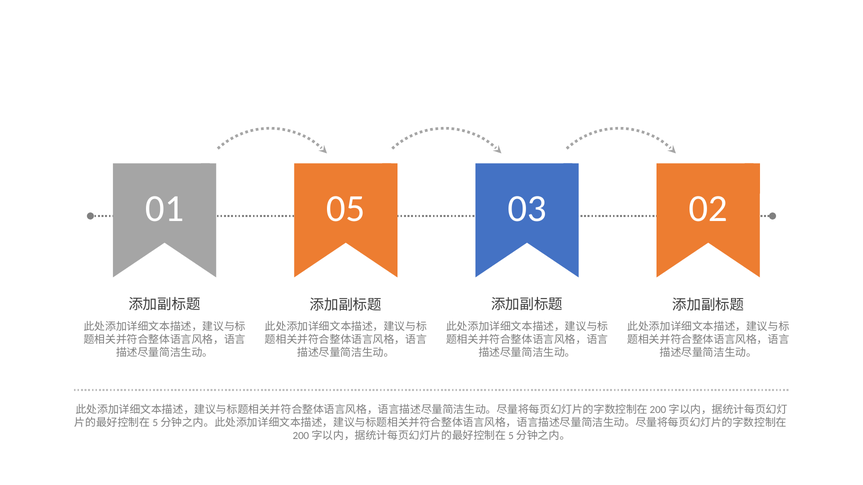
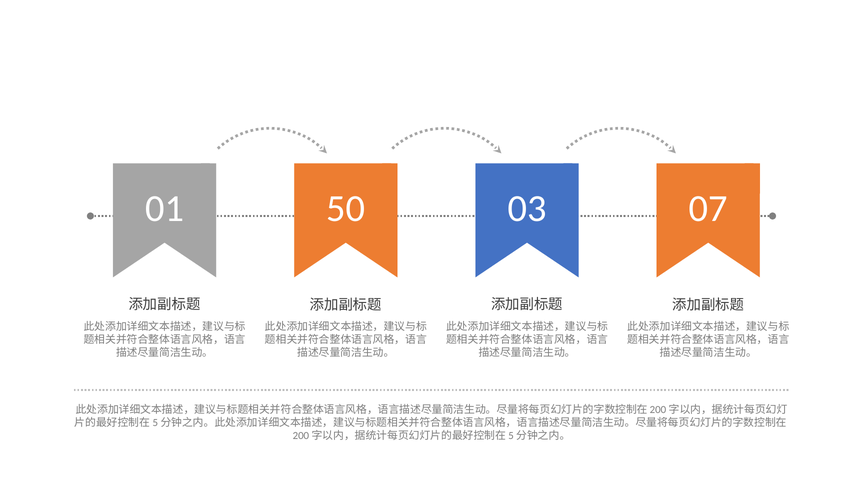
05: 05 -> 50 (346, 209)
02: 02 -> 07 (708, 209)
